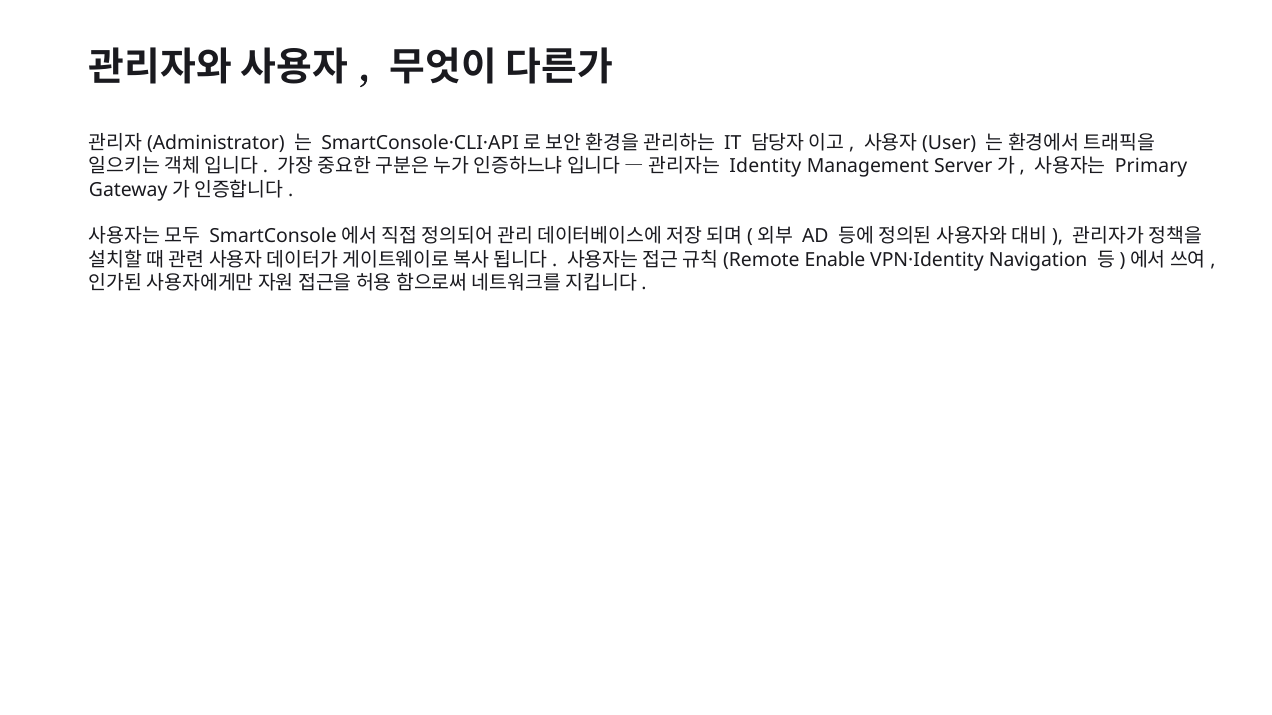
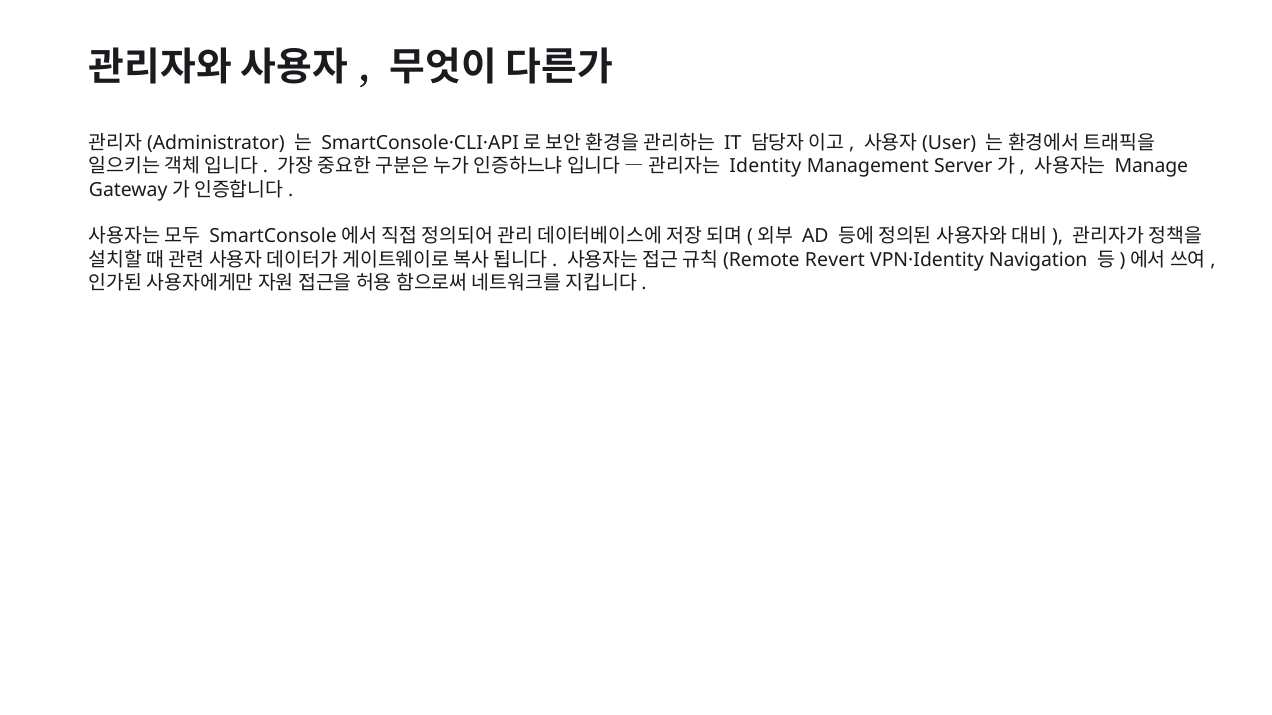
Primary: Primary -> Manage (1151, 167)
Enable: Enable -> Revert (835, 260)
